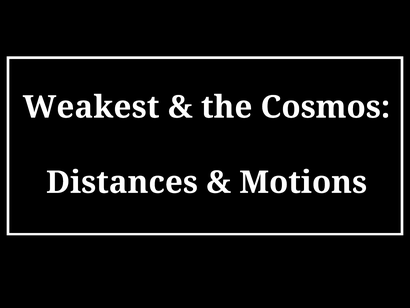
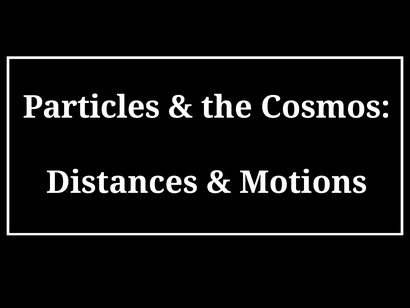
Weakest: Weakest -> Particles (91, 107)
